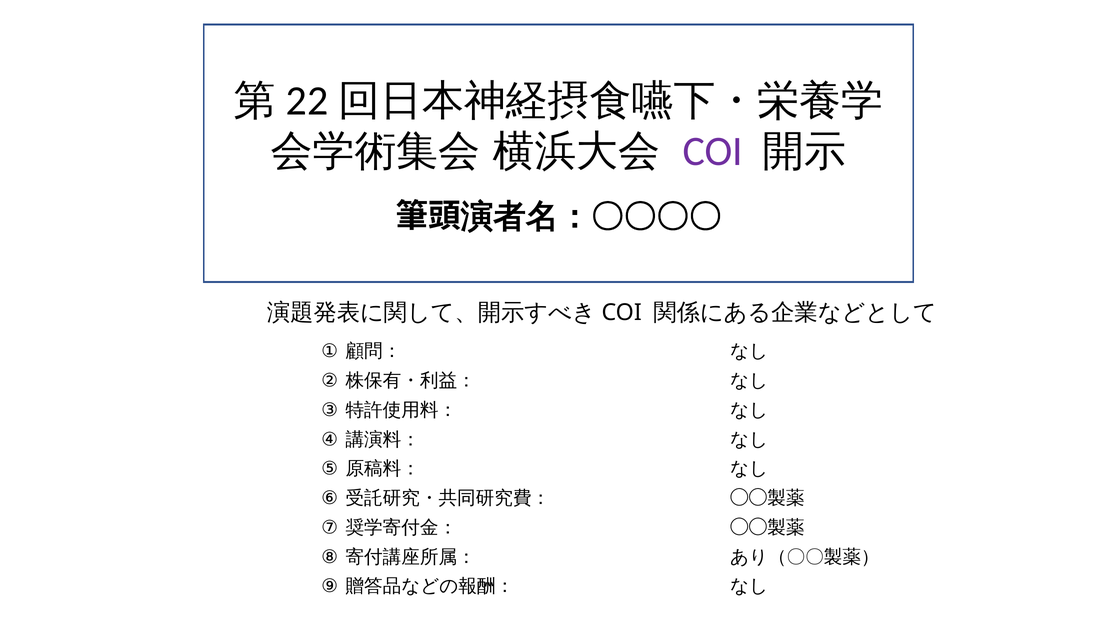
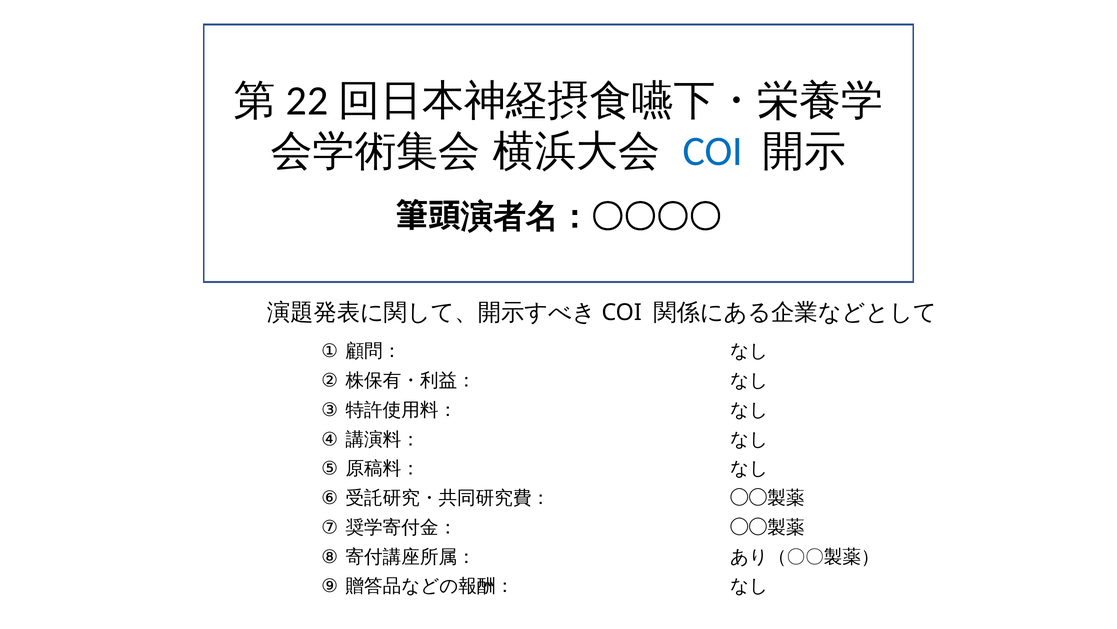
COI colour: purple -> blue (713, 151)
